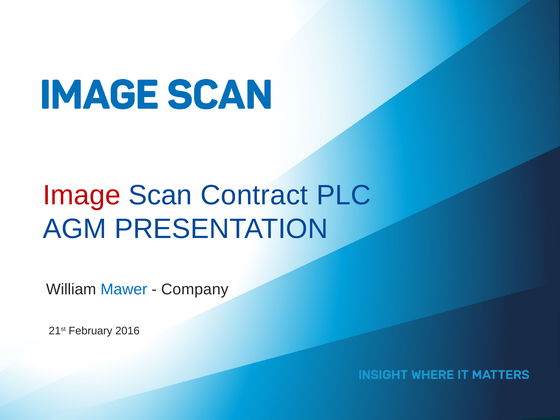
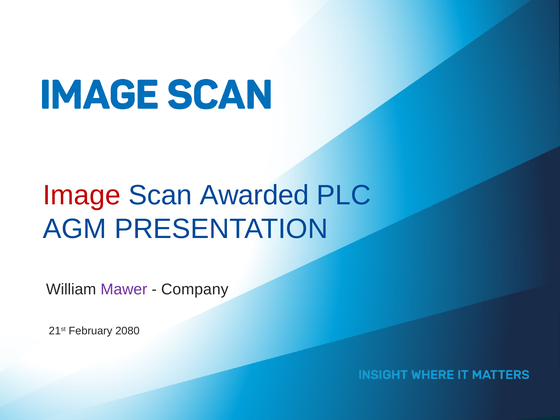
Contract: Contract -> Awarded (254, 195)
Mawer colour: blue -> purple (124, 290)
2016: 2016 -> 2080 (127, 331)
